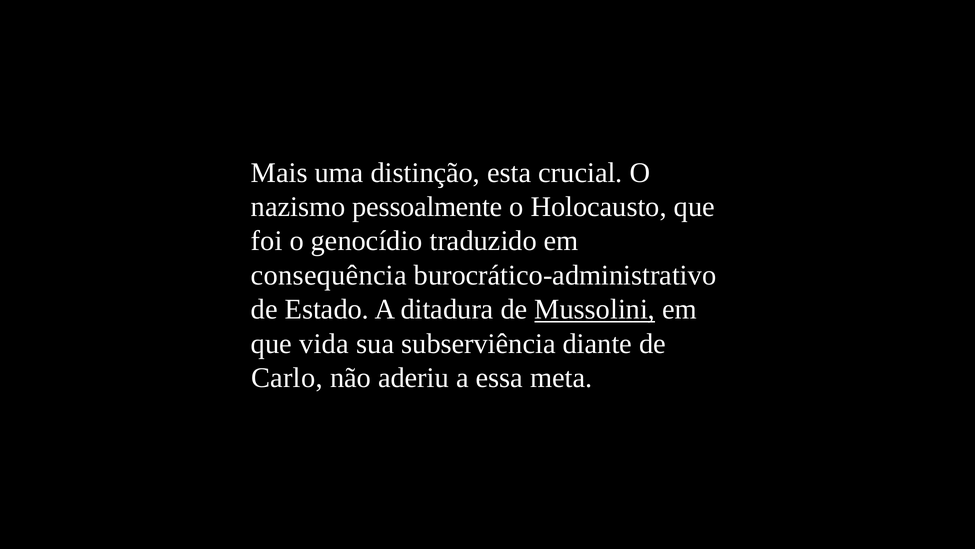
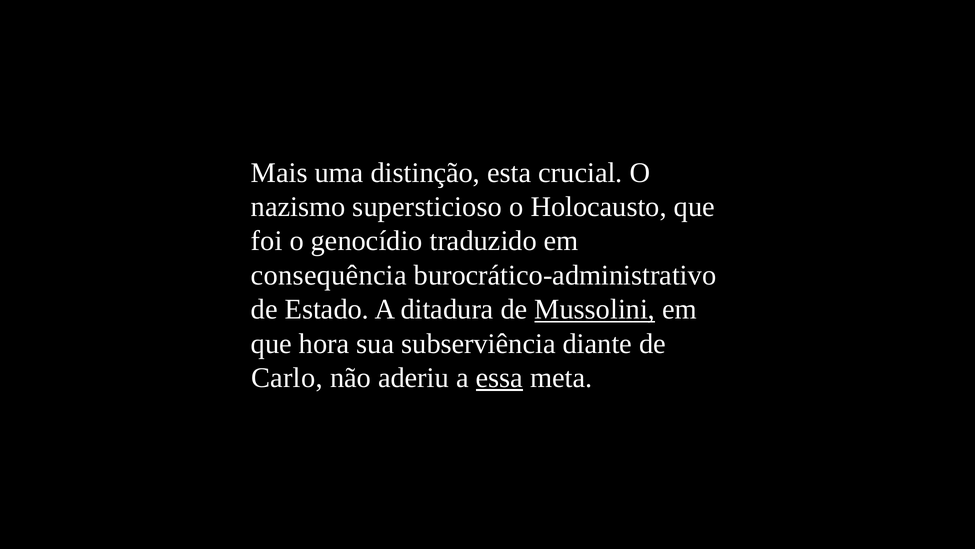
pessoalmente: pessoalmente -> supersticioso (427, 207)
vida: vida -> hora (324, 343)
essa underline: none -> present (499, 377)
